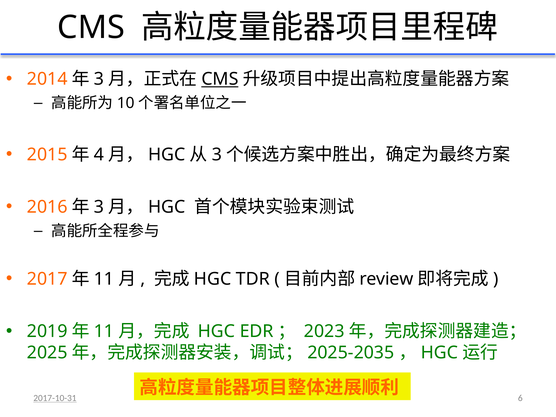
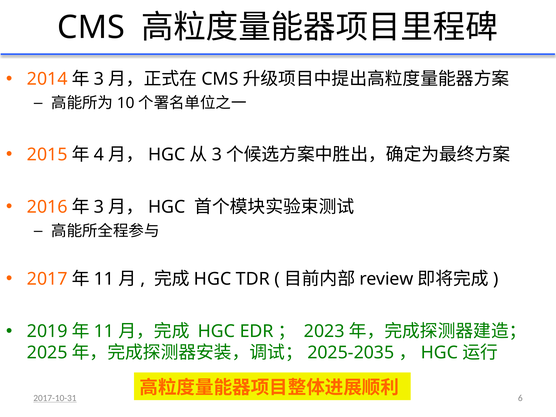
CMS underline: present -> none (220, 79)
